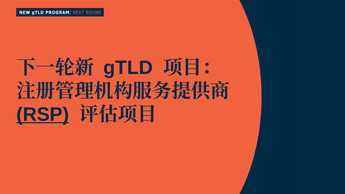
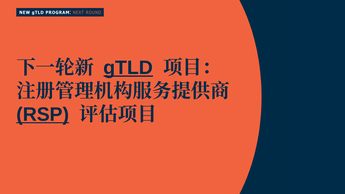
gTLD underline: none -> present (128, 68)
